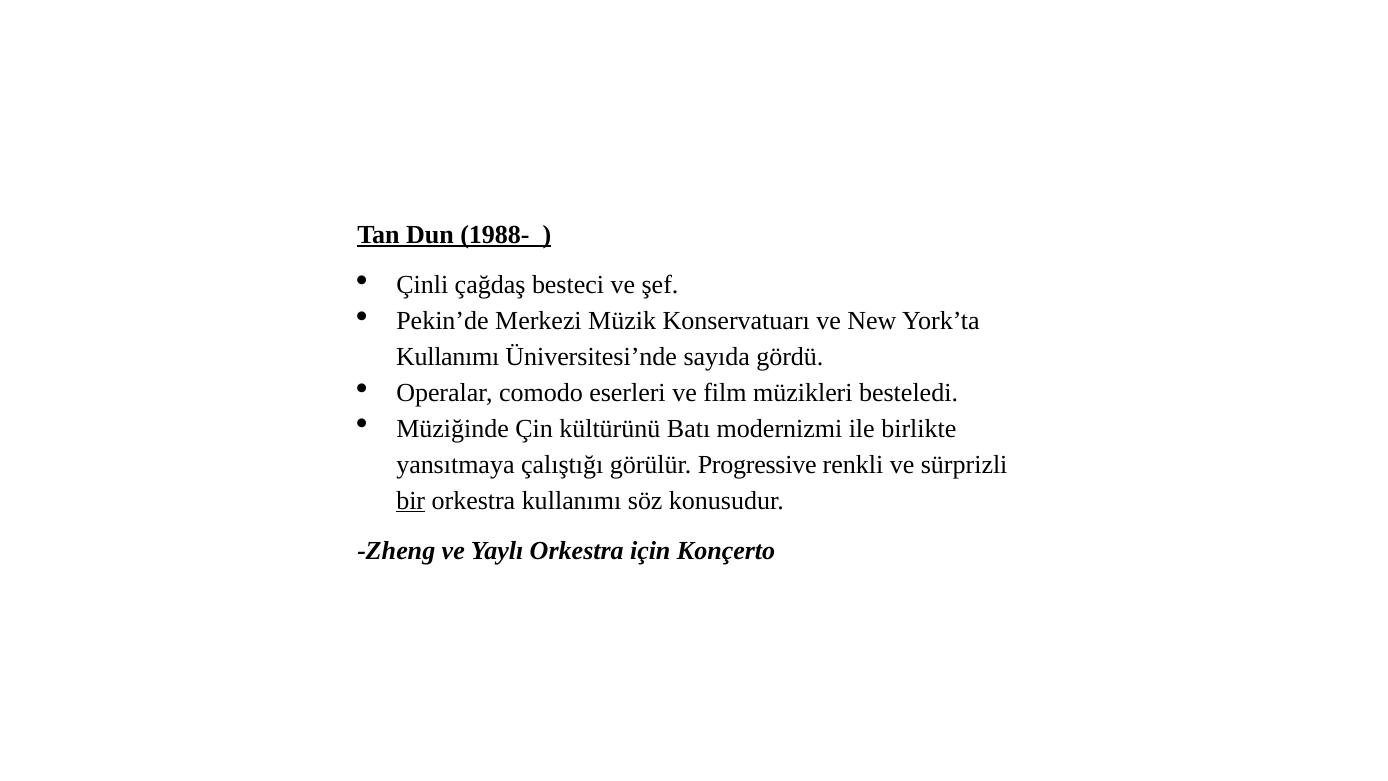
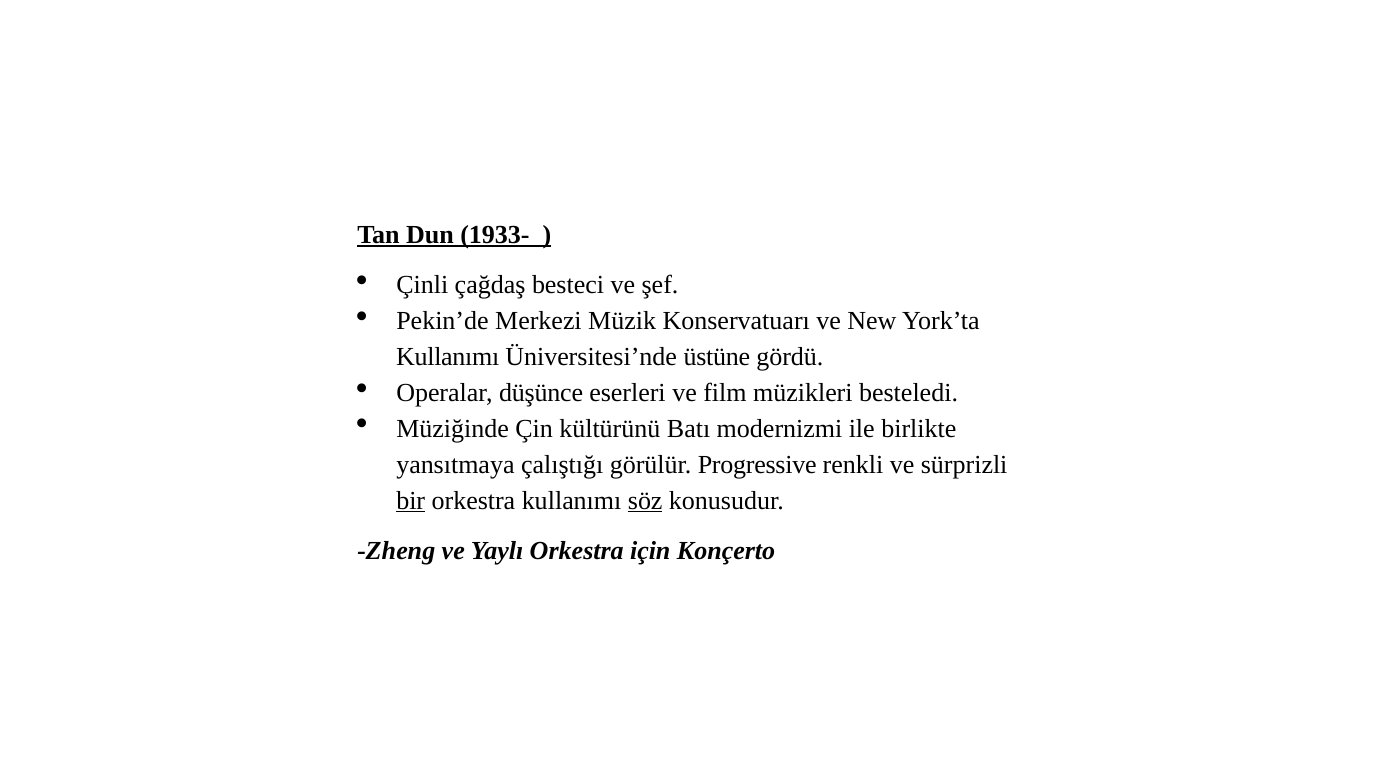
1988-: 1988- -> 1933- (495, 235)
sayıda: sayıda -> üstüne (717, 357)
comodo: comodo -> düşünce (541, 393)
söz underline: none -> present (645, 500)
